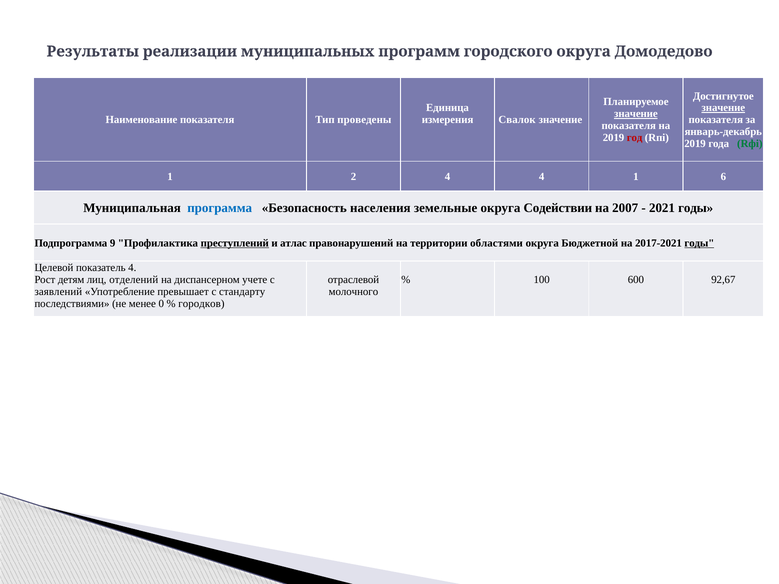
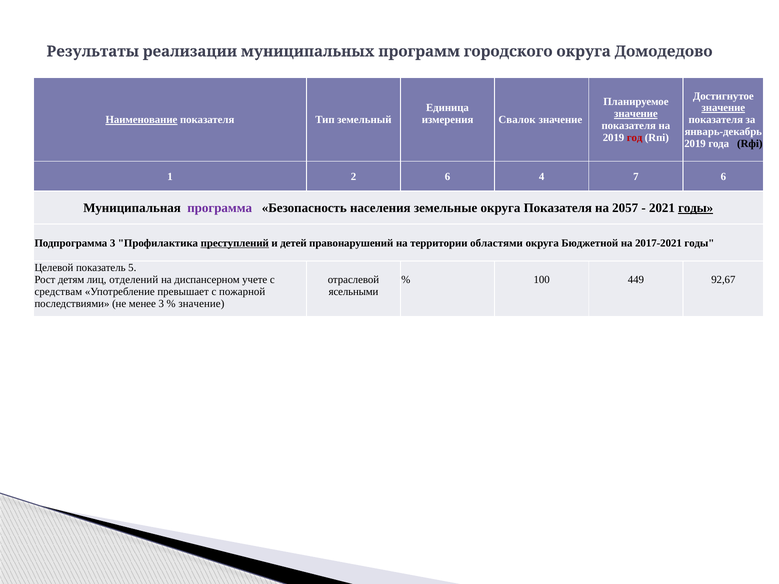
Наименование underline: none -> present (141, 120)
проведены: проведены -> земельный (364, 120)
Rфi colour: green -> black (750, 144)
2 4: 4 -> 6 (448, 177)
4 1: 1 -> 7 (636, 177)
программа colour: blue -> purple (220, 208)
округа Содействии: Содействии -> Показателя (558, 208)
2007: 2007 -> 2057 (625, 208)
годы underline: none -> present (696, 208)
Подпрограмма 9: 9 -> 3 (113, 243)
атлас: атлас -> детей (293, 243)
годы underline: present -> none (699, 243)
показатель 4: 4 -> 5 (132, 268)
600: 600 -> 449 (636, 280)
заявлений: заявлений -> средствам (58, 292)
стандарту: стандарту -> пожарной (242, 292)
молочного: молочного -> ясельными (354, 292)
менее 0: 0 -> 3 (161, 304)
городков: городков -> значение (201, 304)
